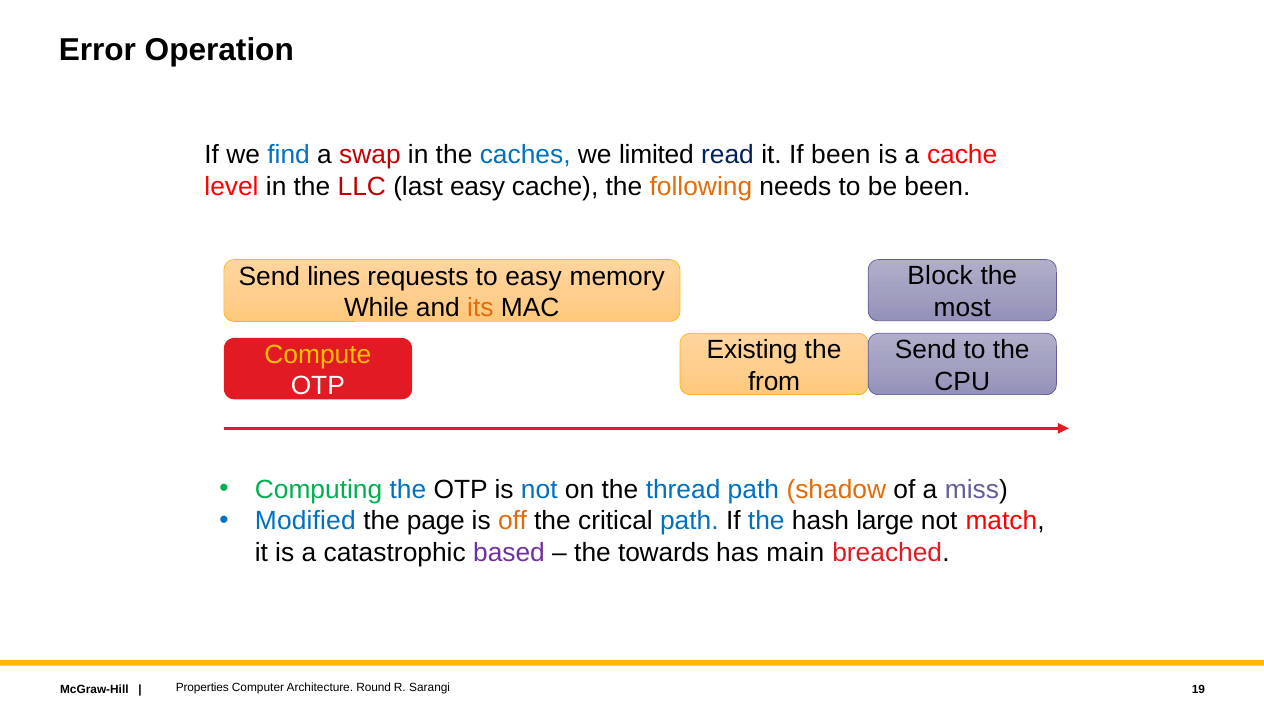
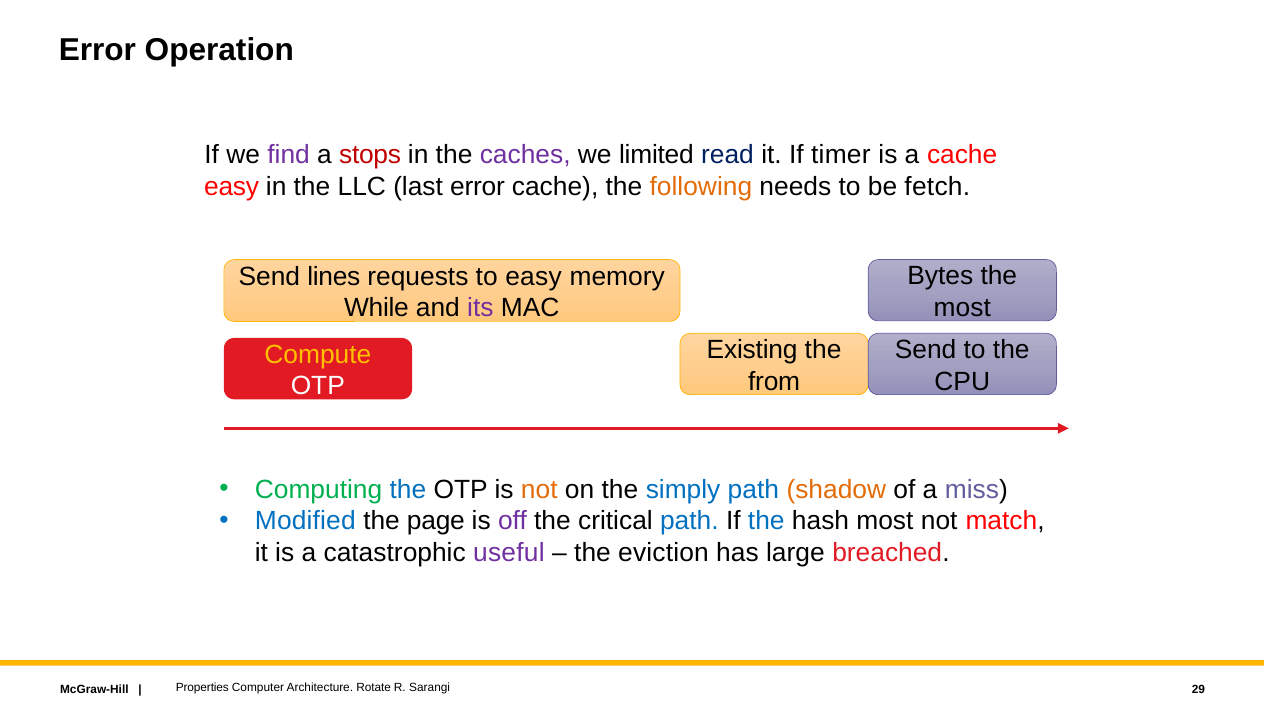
find colour: blue -> purple (289, 155)
swap: swap -> stops (370, 155)
caches colour: blue -> purple (525, 155)
If been: been -> timer (841, 155)
level: level -> easy (232, 187)
LLC colour: red -> black (362, 187)
last easy: easy -> error (478, 187)
be been: been -> fetch (937, 187)
Block: Block -> Bytes (940, 276)
its colour: orange -> purple (480, 308)
not colour: blue -> orange (539, 490)
thread: thread -> simply (683, 490)
off colour: orange -> purple (512, 521)
hash large: large -> most (885, 521)
based: based -> useful (509, 553)
towards: towards -> eviction (664, 553)
main: main -> large (795, 553)
Round: Round -> Rotate (374, 687)
19: 19 -> 29 (1198, 690)
